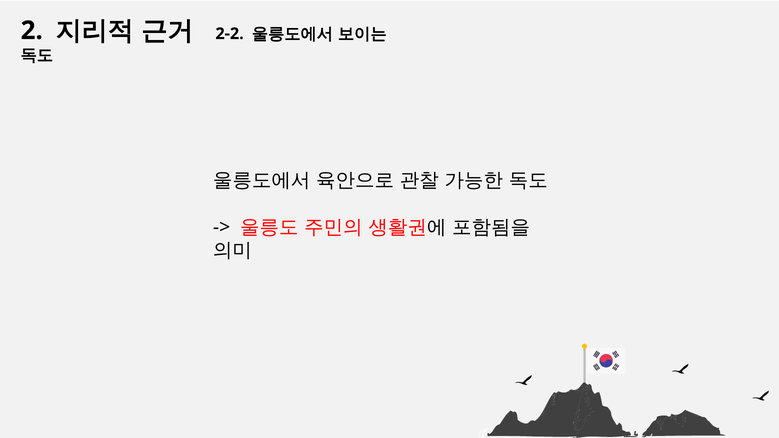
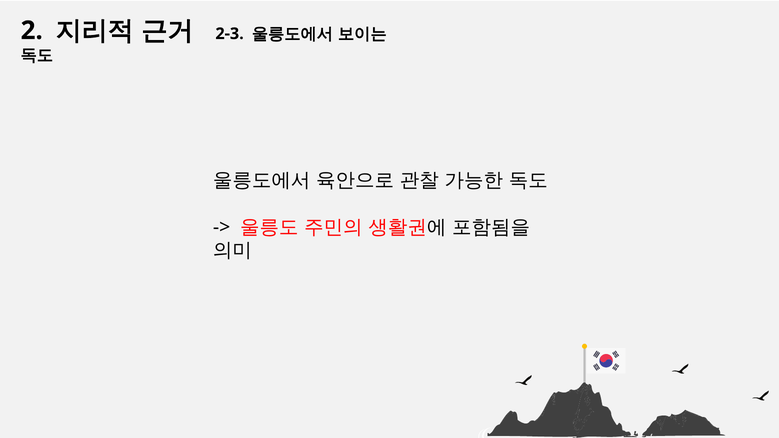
2-2: 2-2 -> 2-3 (230, 34)
